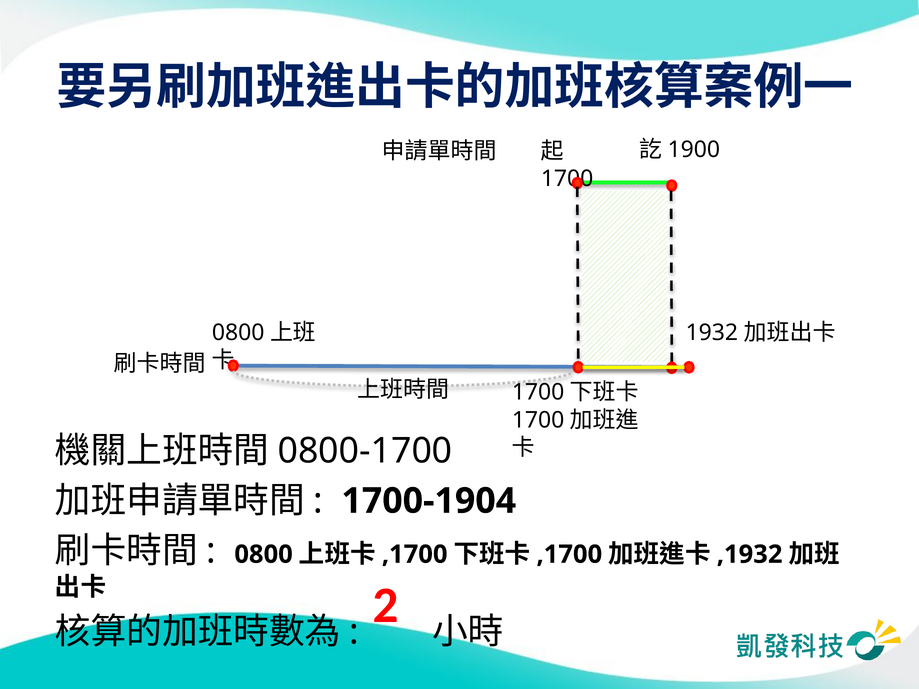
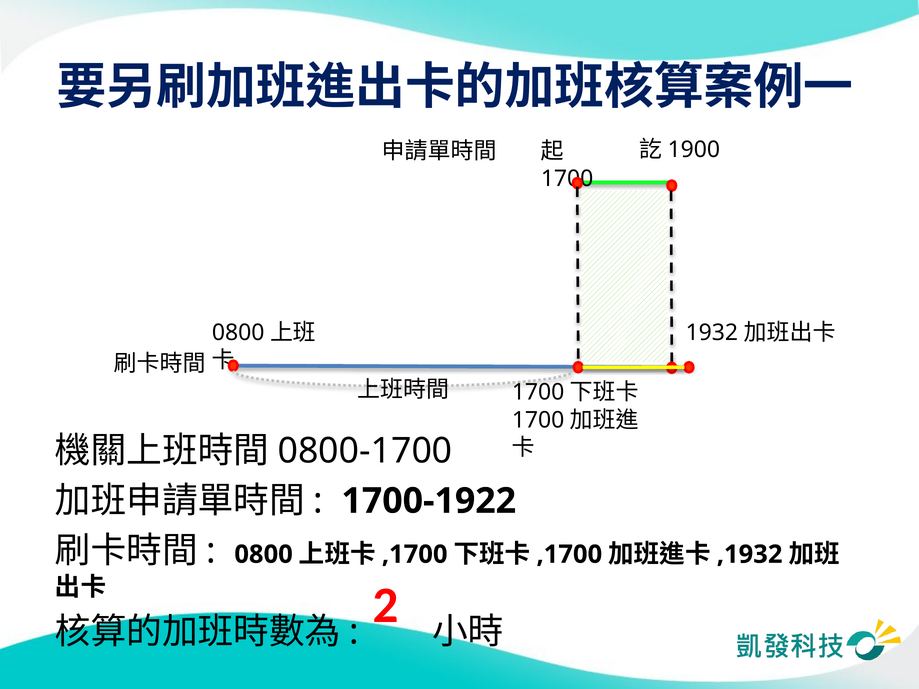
1700-1904: 1700-1904 -> 1700-1922 (429, 501)
